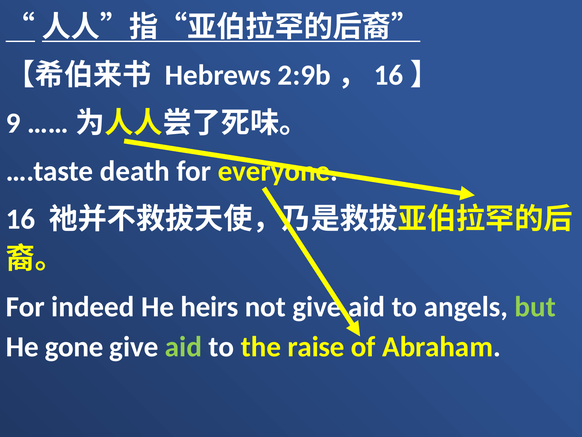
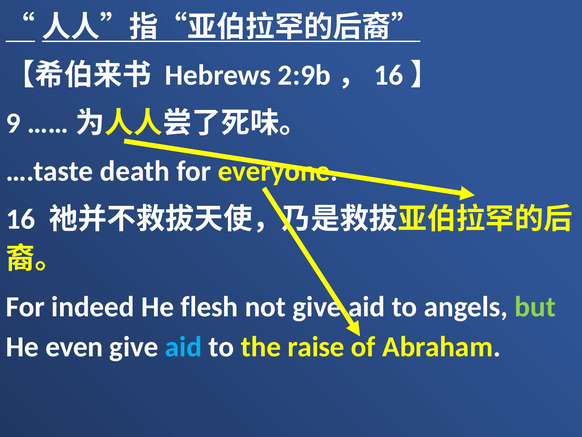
heirs: heirs -> flesh (209, 307)
gone: gone -> even (74, 346)
aid colour: light green -> light blue (183, 346)
